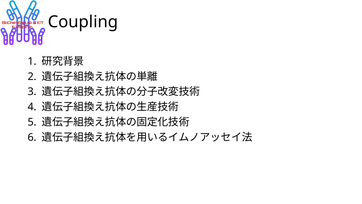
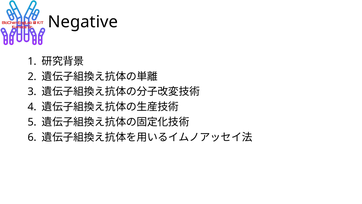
Coupling: Coupling -> Negative (83, 22)
